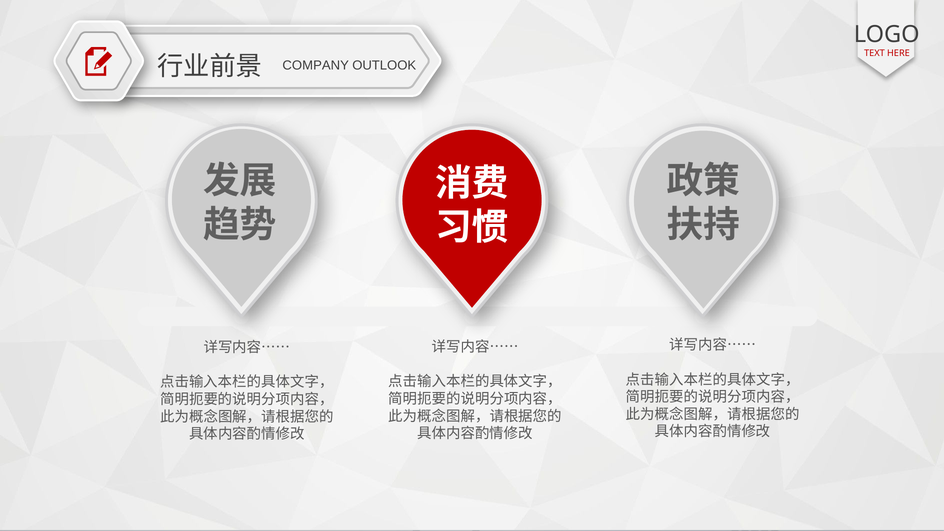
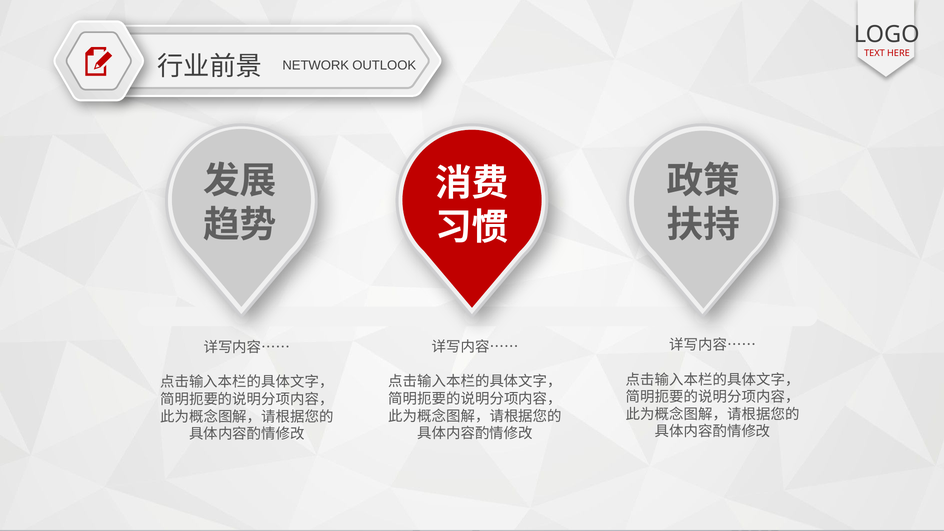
COMPANY: COMPANY -> NETWORK (316, 65)
